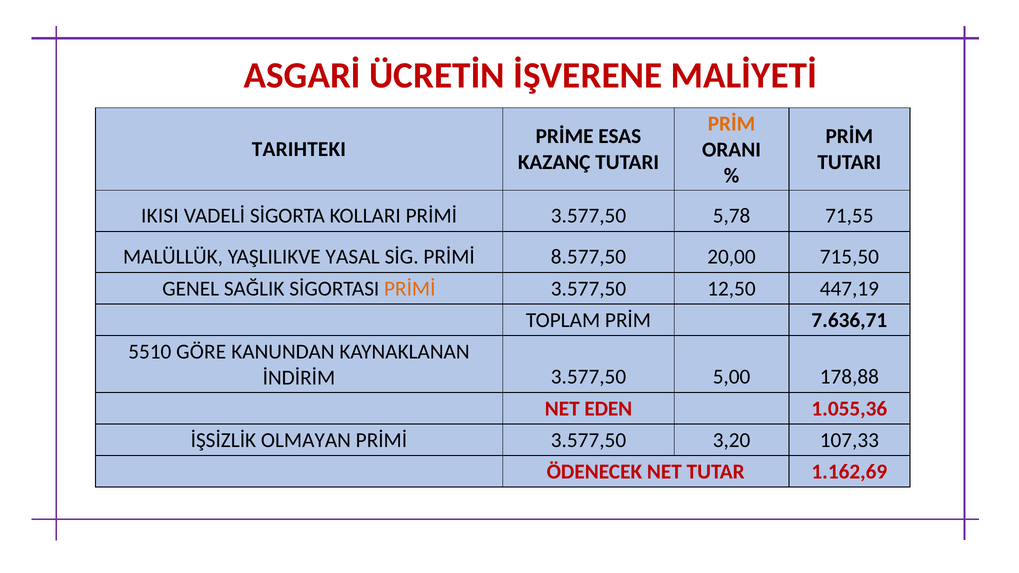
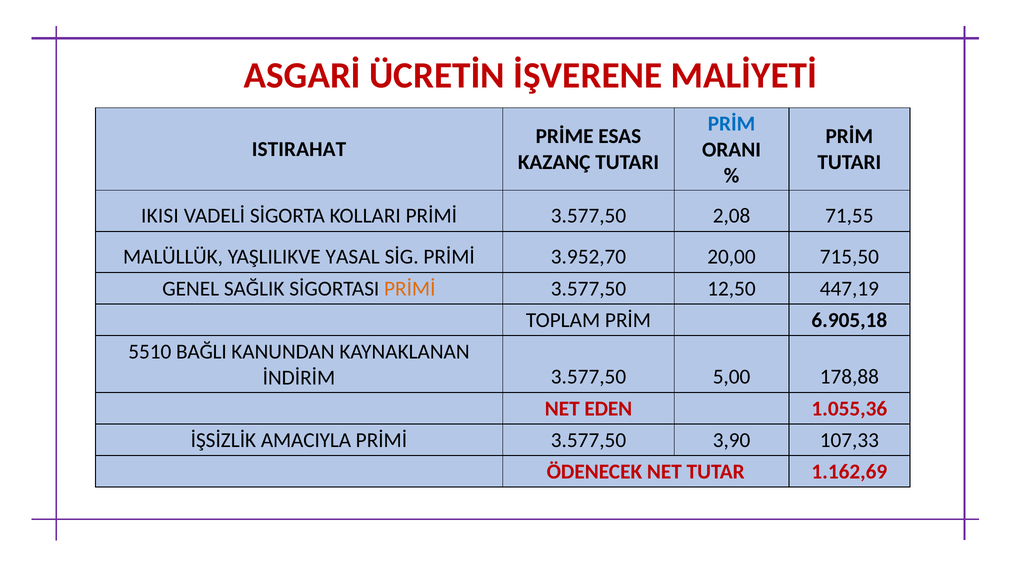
PRİM colour: orange -> blue (732, 124)
TARIHTEKI: TARIHTEKI -> ISTIRAHAT (299, 149)
5,78: 5,78 -> 2,08 (732, 216)
8.577,50: 8.577,50 -> 3.952,70 (588, 257)
7.636,71: 7.636,71 -> 6.905,18 (849, 320)
GÖRE: GÖRE -> BAĞLI (201, 352)
OLMAYAN: OLMAYAN -> AMACIYLA (306, 440)
3,20: 3,20 -> 3,90 (732, 440)
